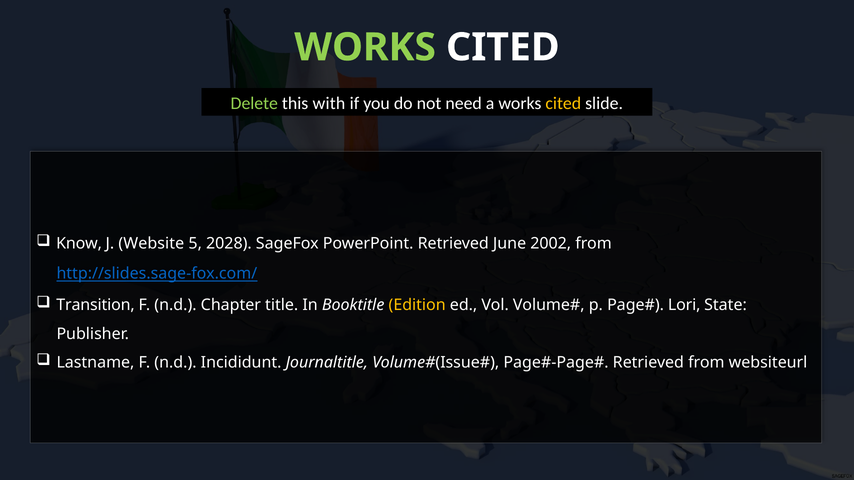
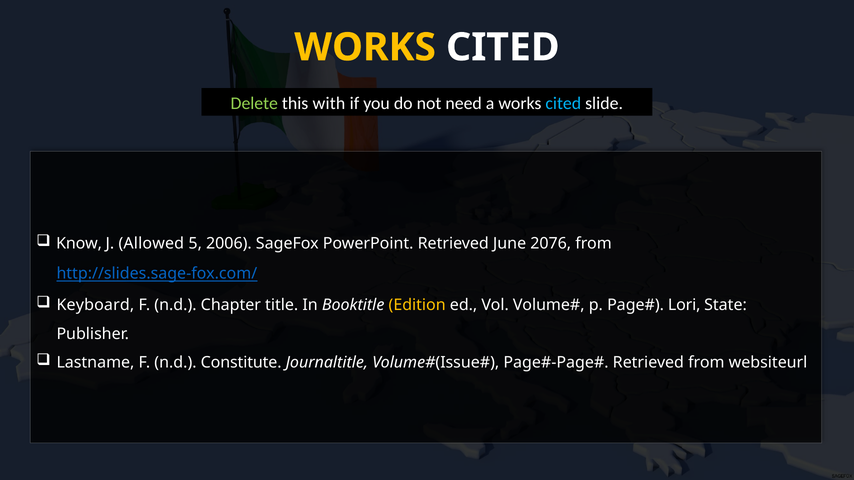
WORKS colour: light green -> yellow (365, 47)
cited colour: yellow -> light blue (563, 103)
Website: Website -> Allowed (151, 244)
2028: 2028 -> 2006 (229, 244)
2002: 2002 -> 2076 (551, 244)
Transition: Transition -> Keyboard (95, 305)
Incididunt: Incididunt -> Constitute (241, 363)
